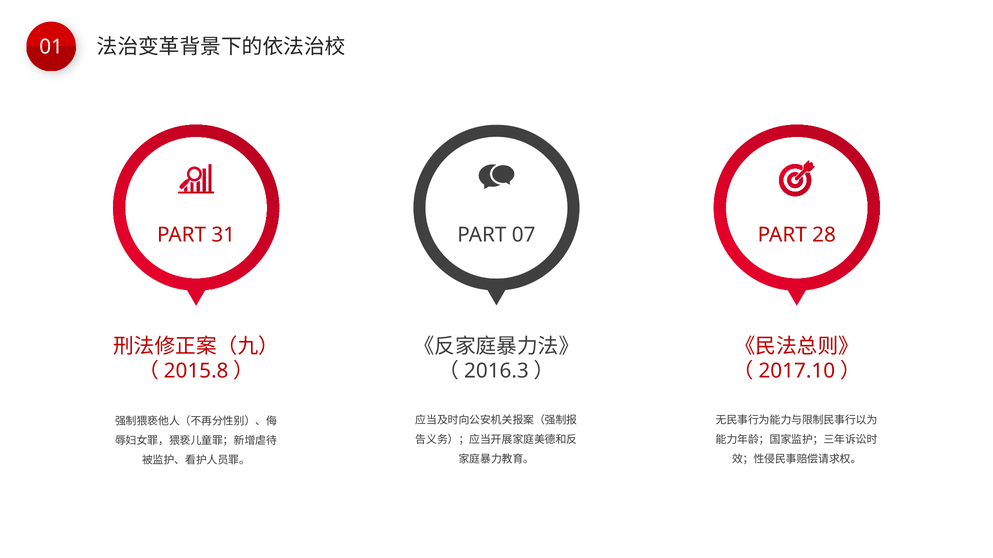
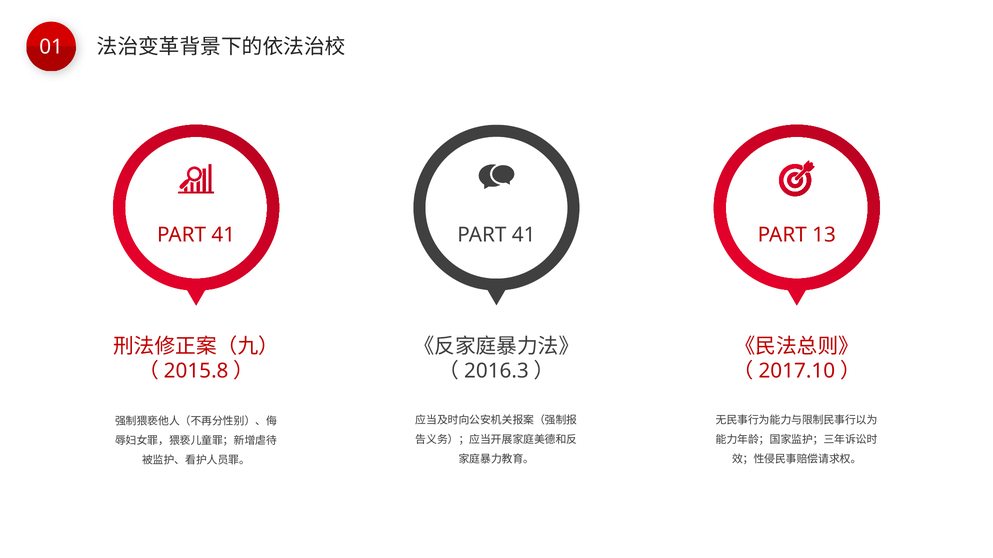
31: 31 -> 41 (223, 235)
07: 07 -> 41 (524, 235)
28: 28 -> 13 (824, 235)
